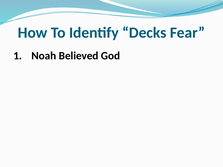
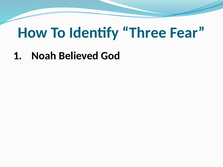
Decks: Decks -> Three (144, 33)
